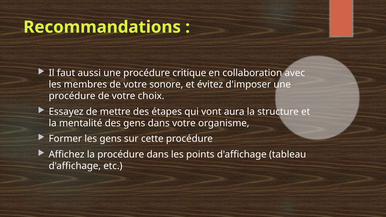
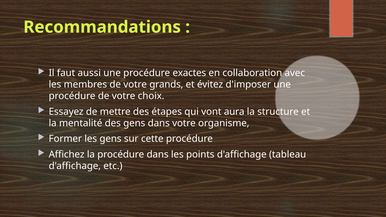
critique: critique -> exactes (189, 73)
sonore: sonore -> grands (166, 84)
